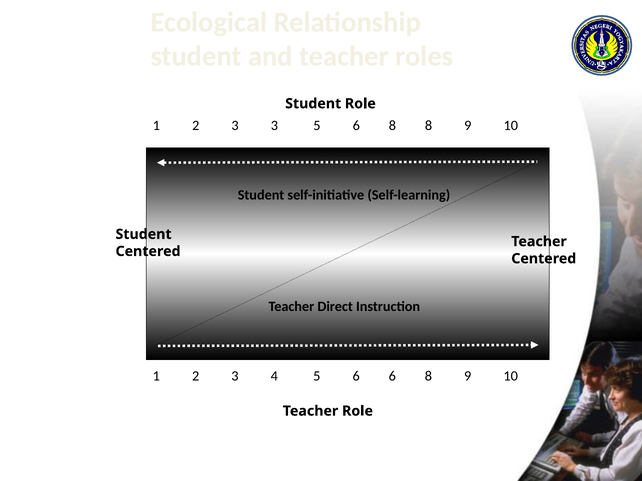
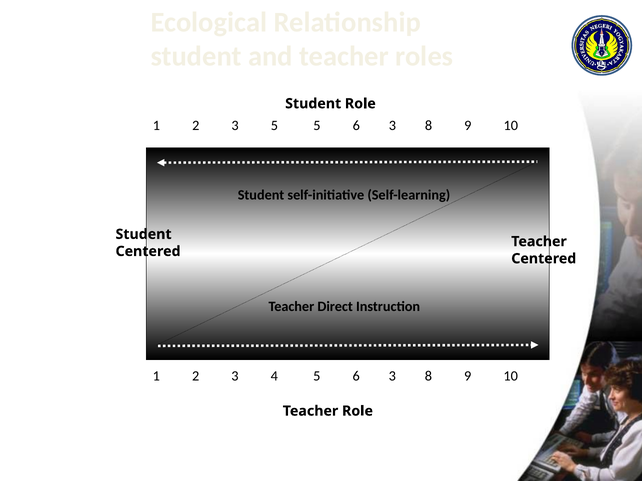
3 3: 3 -> 5 (274, 126)
8: 8 -> 3 (392, 126)
4 5 6 6: 6 -> 3 (392, 377)
